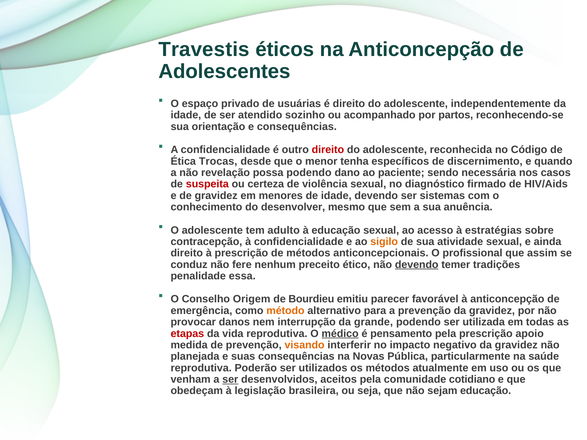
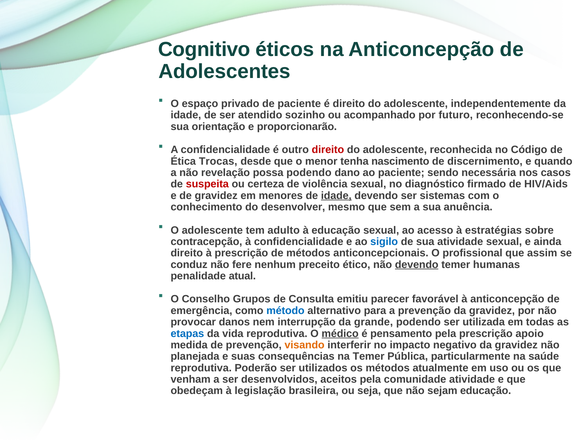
Travestis: Travestis -> Cognitivo (204, 49)
de usuárias: usuárias -> paciente (299, 104)
partos: partos -> futuro (456, 115)
e consequências: consequências -> proporcionarão (297, 127)
específicos: específicos -> nascimento (400, 161)
idade underline: none -> present (336, 196)
sigilo colour: orange -> blue (384, 242)
tradições: tradições -> humanas (497, 265)
essa: essa -> atual (242, 276)
Origem: Origem -> Grupos (252, 299)
Bourdieu: Bourdieu -> Consulta (311, 299)
método colour: orange -> blue (285, 311)
etapas colour: red -> blue (187, 334)
na Novas: Novas -> Temer (369, 357)
ser underline: present -> none (230, 380)
comunidade cotidiano: cotidiano -> atividade (472, 380)
